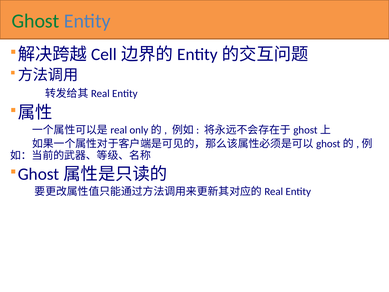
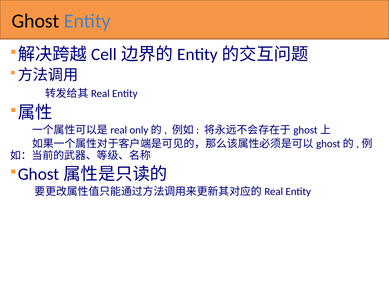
Ghost colour: green -> black (35, 21)
